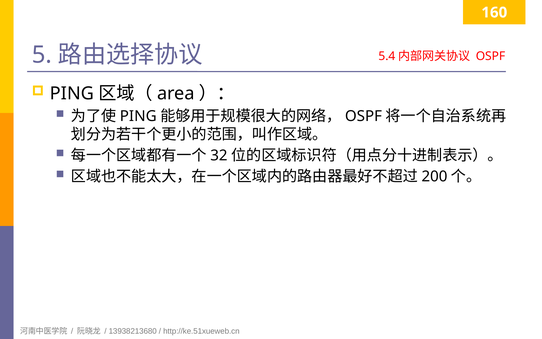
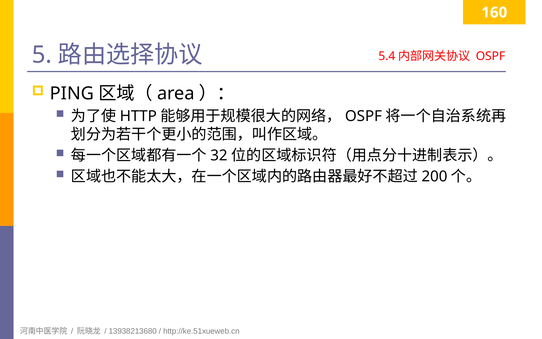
PING: PING -> HTTP (138, 116)
